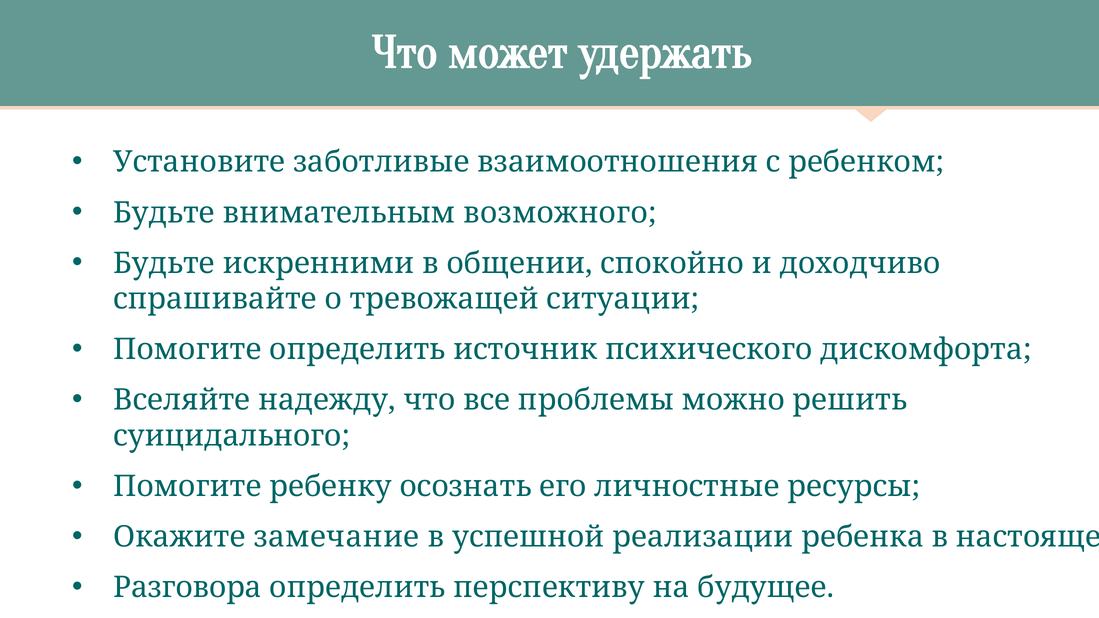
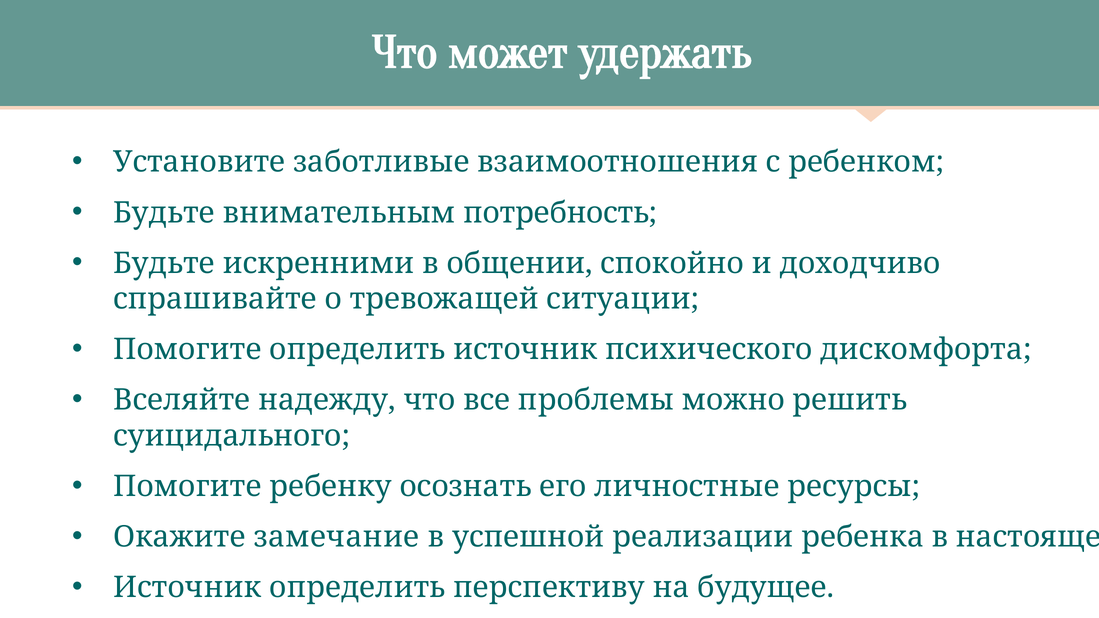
возможного: возможного -> потребность (560, 213)
Разговора: Разговора -> Источник (187, 588)
